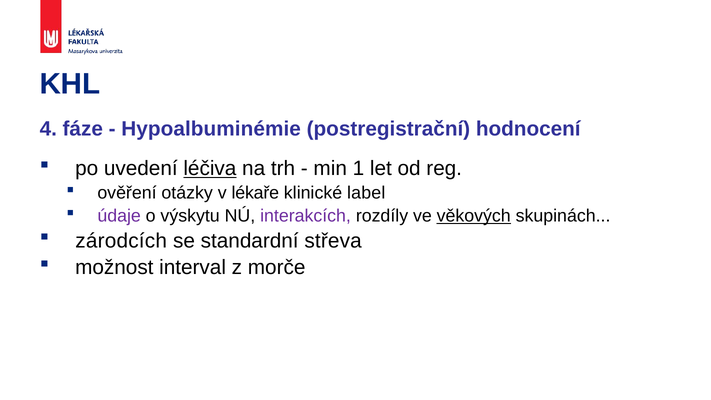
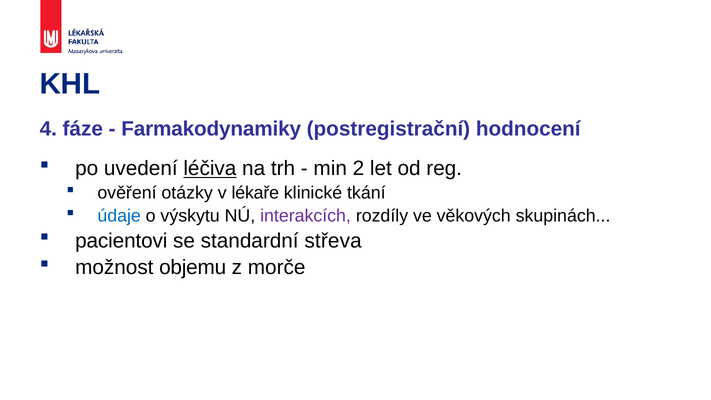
Hypoalbuminémie: Hypoalbuminémie -> Farmakodynamiky (211, 129)
1: 1 -> 2 (358, 169)
label: label -> tkání (366, 193)
údaje colour: purple -> blue (119, 216)
věkových underline: present -> none (474, 216)
zárodcích: zárodcích -> pacientovi (121, 241)
interval: interval -> objemu (193, 267)
